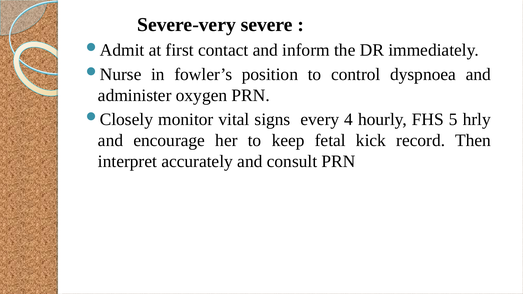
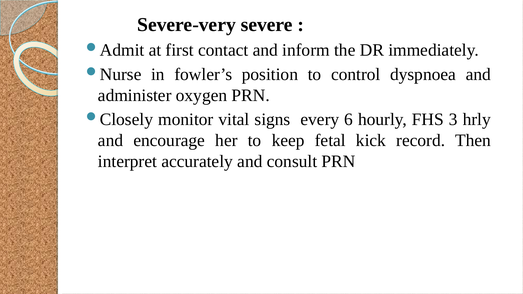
4: 4 -> 6 (349, 120)
5: 5 -> 3 (453, 120)
